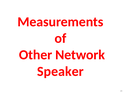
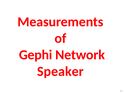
Other: Other -> Gephi (36, 55)
